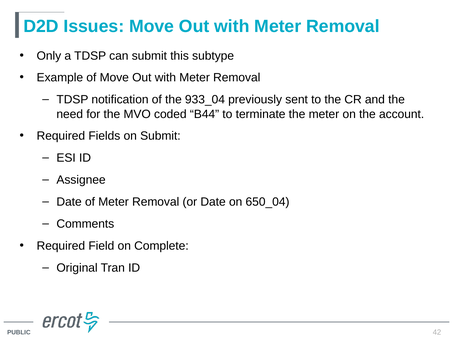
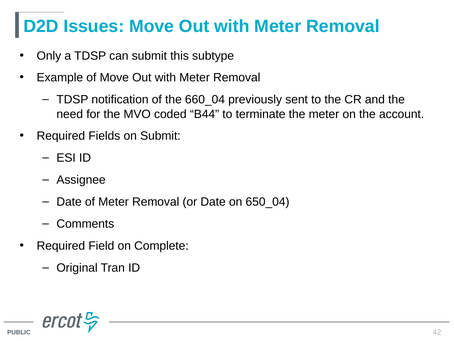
933_04: 933_04 -> 660_04 (205, 100)
